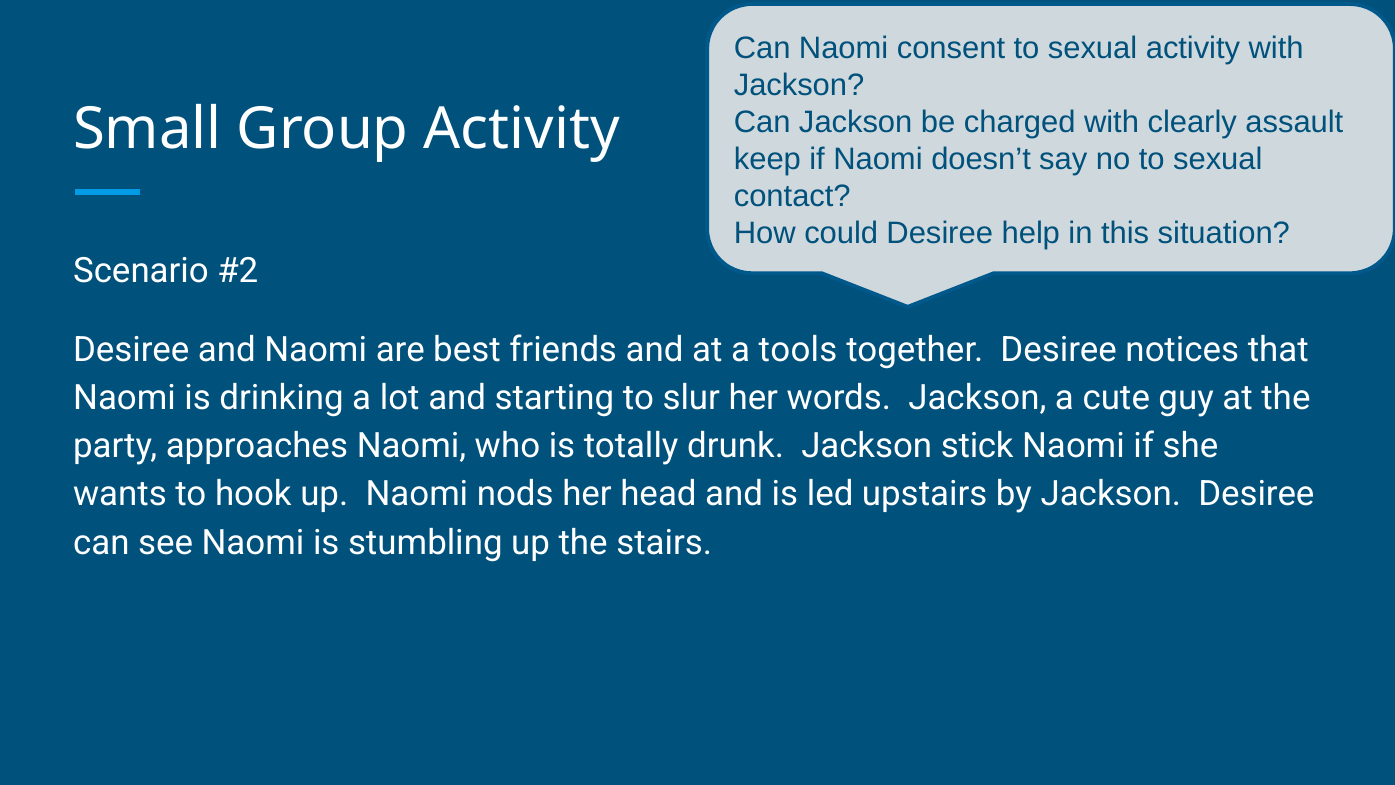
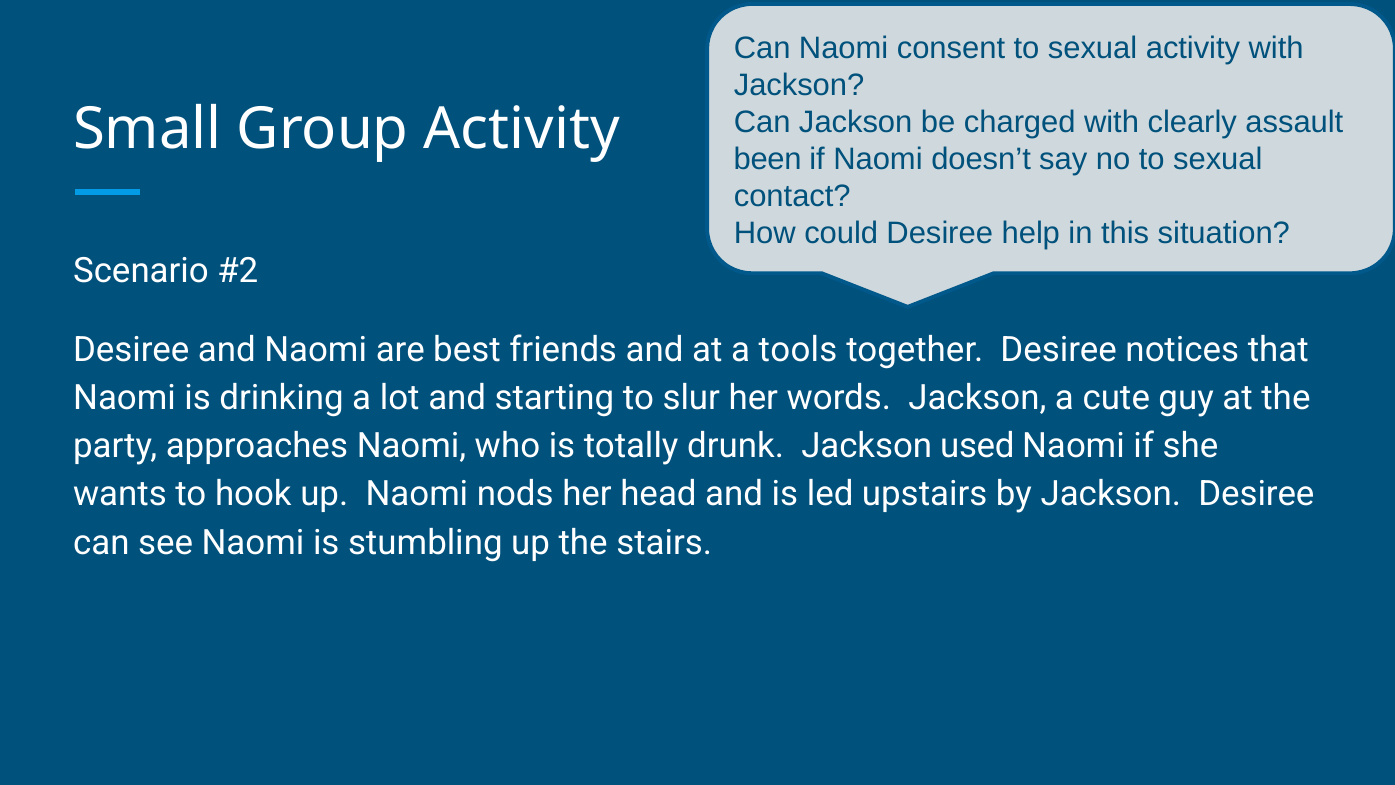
keep: keep -> been (768, 159)
stick: stick -> used (977, 446)
